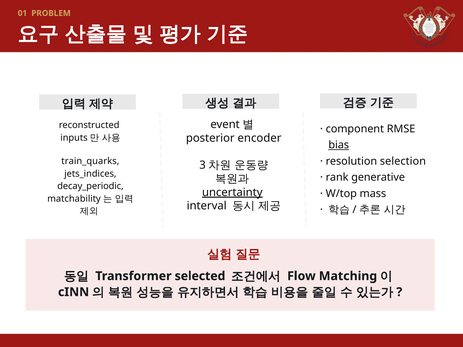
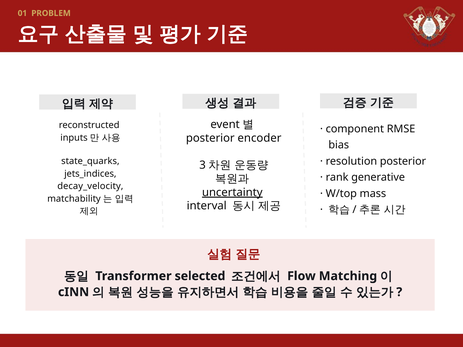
bias underline: present -> none (339, 145)
resolution selection: selection -> posterior (403, 161)
train_quarks: train_quarks -> state_quarks (90, 161)
decay_periodic: decay_periodic -> decay_velocity (90, 186)
